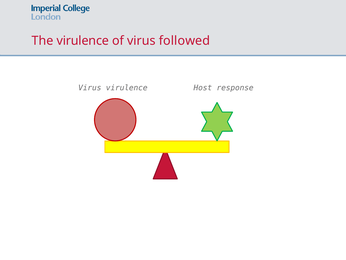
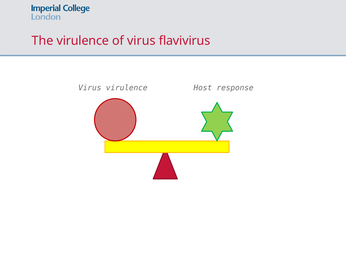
followed: followed -> flavivirus (185, 41)
